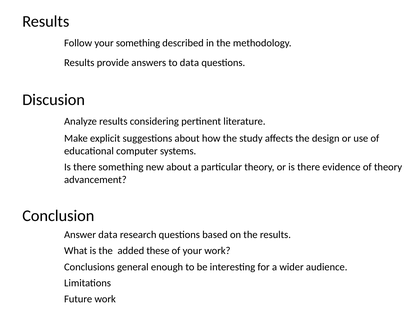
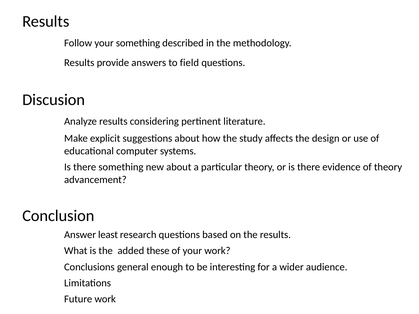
to data: data -> field (189, 63)
Answer data: data -> least (108, 235)
